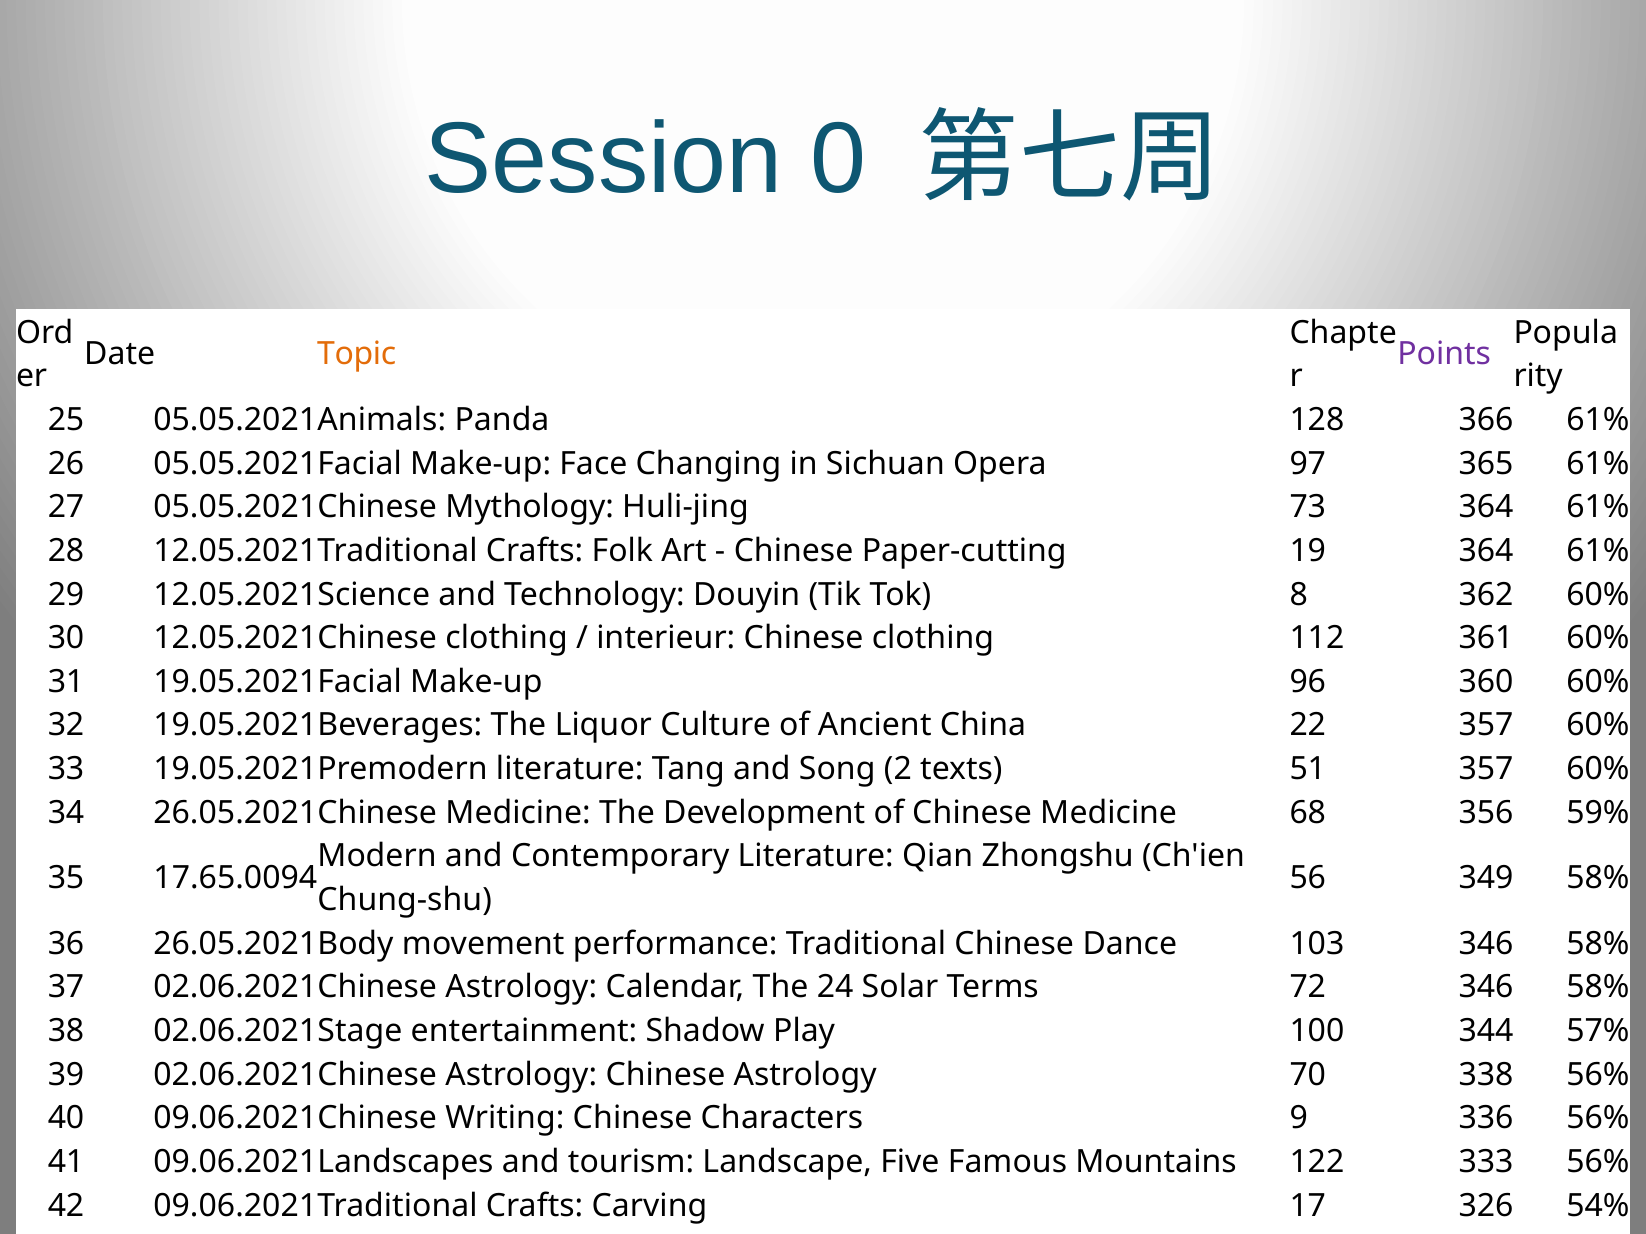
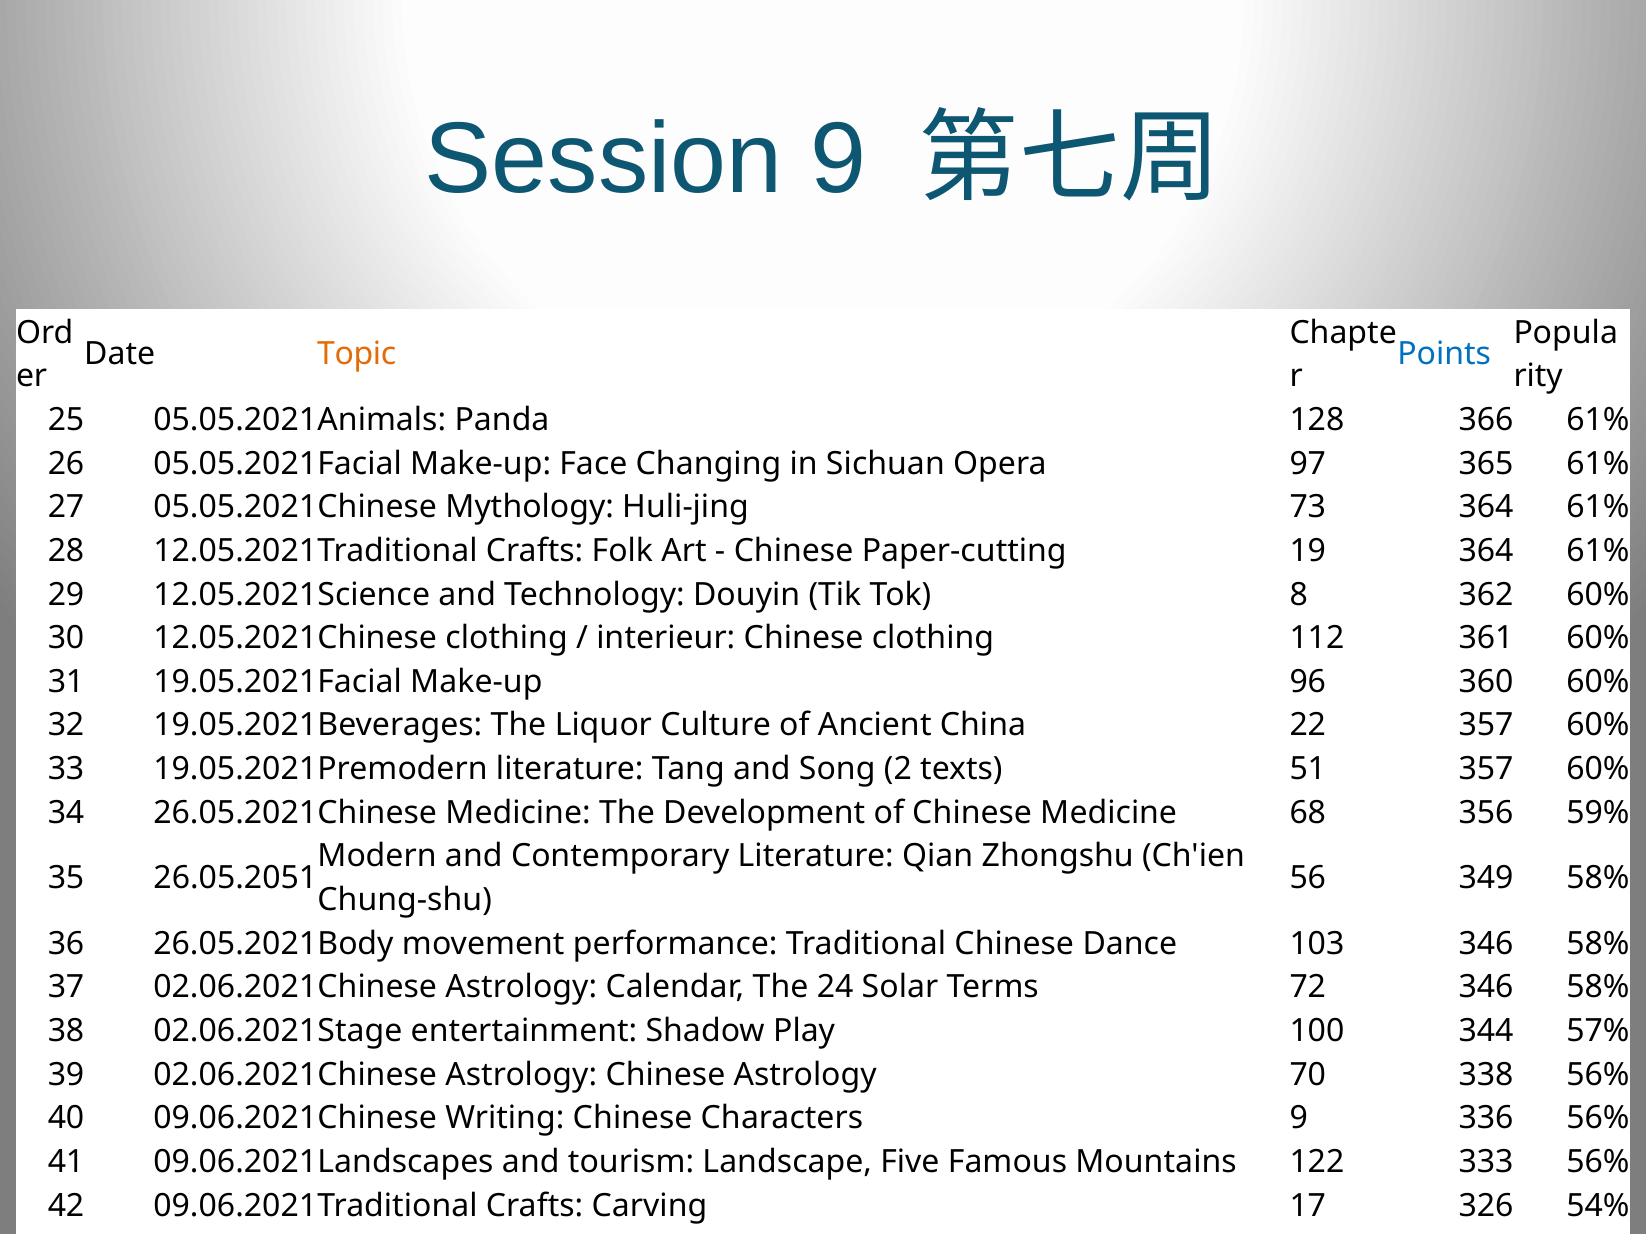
Session 0: 0 -> 9 (838, 159)
Points colour: purple -> blue (1444, 355)
17.65.0094: 17.65.0094 -> 26.05.2051 (235, 879)
